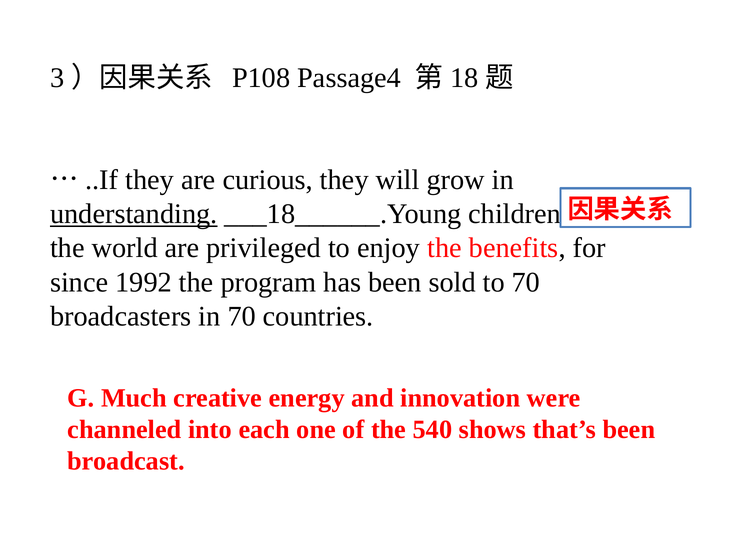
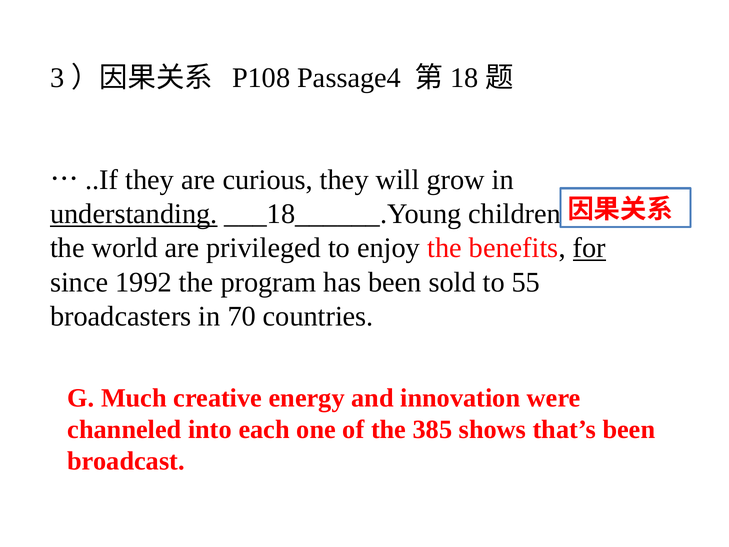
for underline: none -> present (589, 248)
to 70: 70 -> 55 (526, 282)
540: 540 -> 385 (432, 429)
